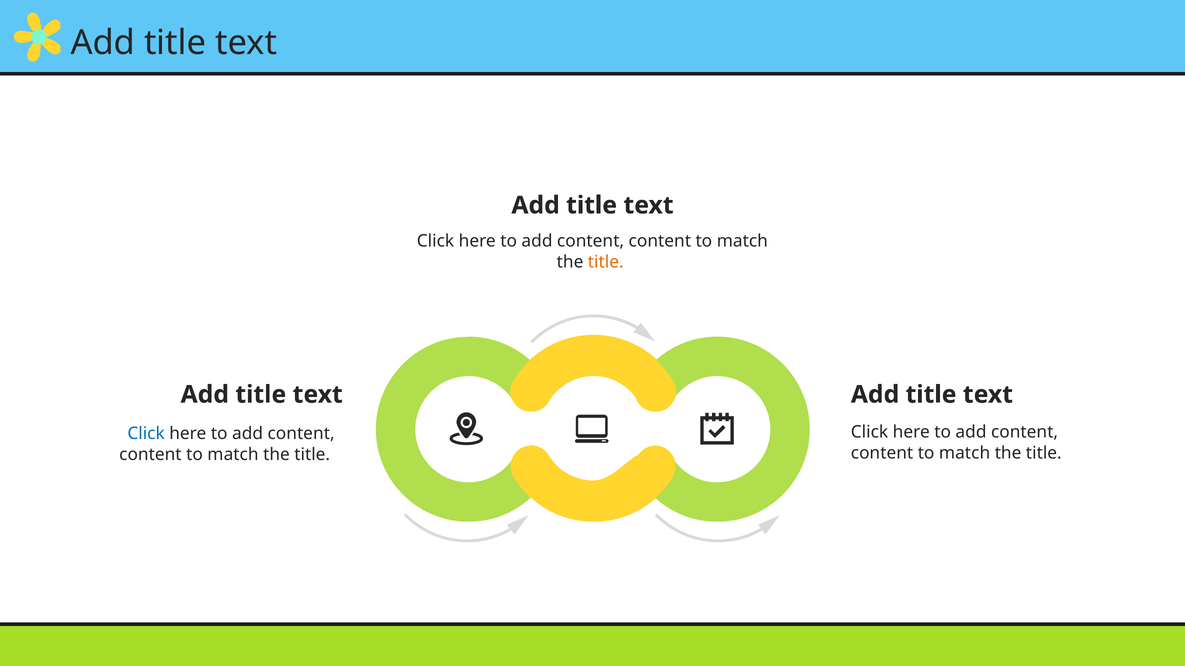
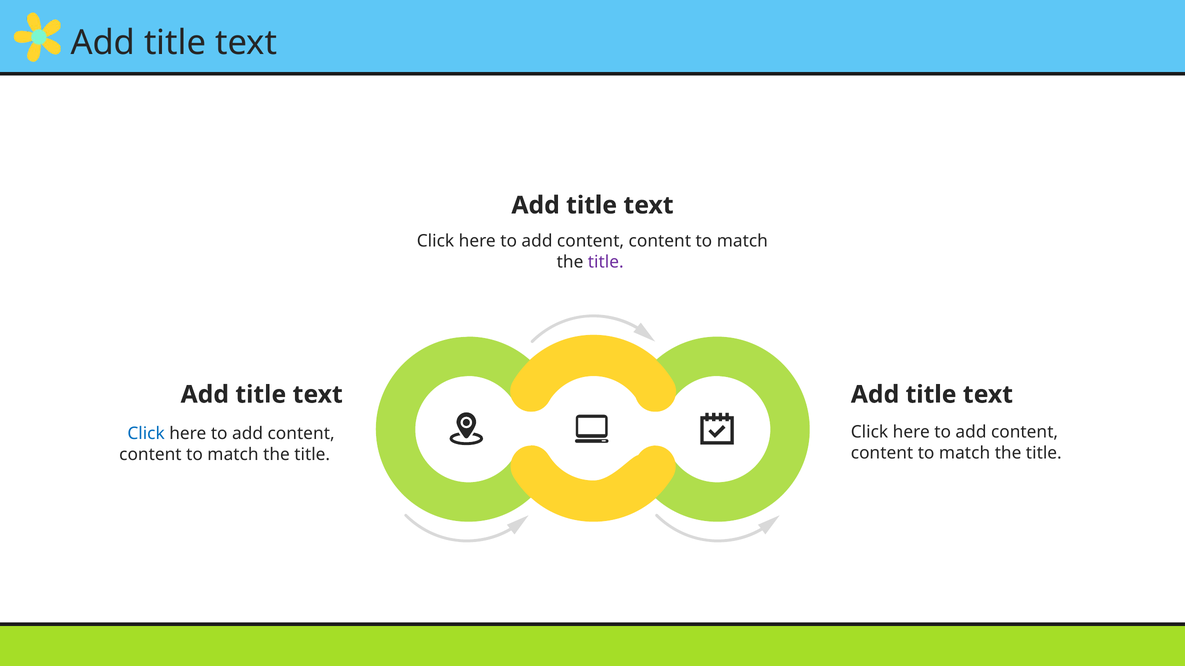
title colour: orange -> purple (606, 262)
